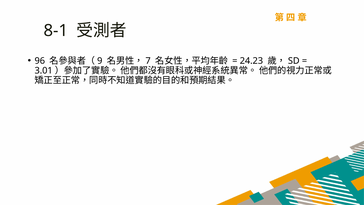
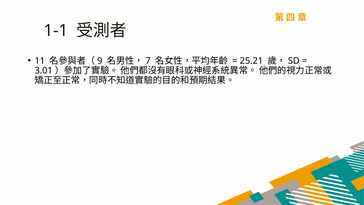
8-1: 8-1 -> 1-1 (56, 31)
96: 96 -> 11 (40, 61)
24.23: 24.23 -> 25.21 (251, 61)
